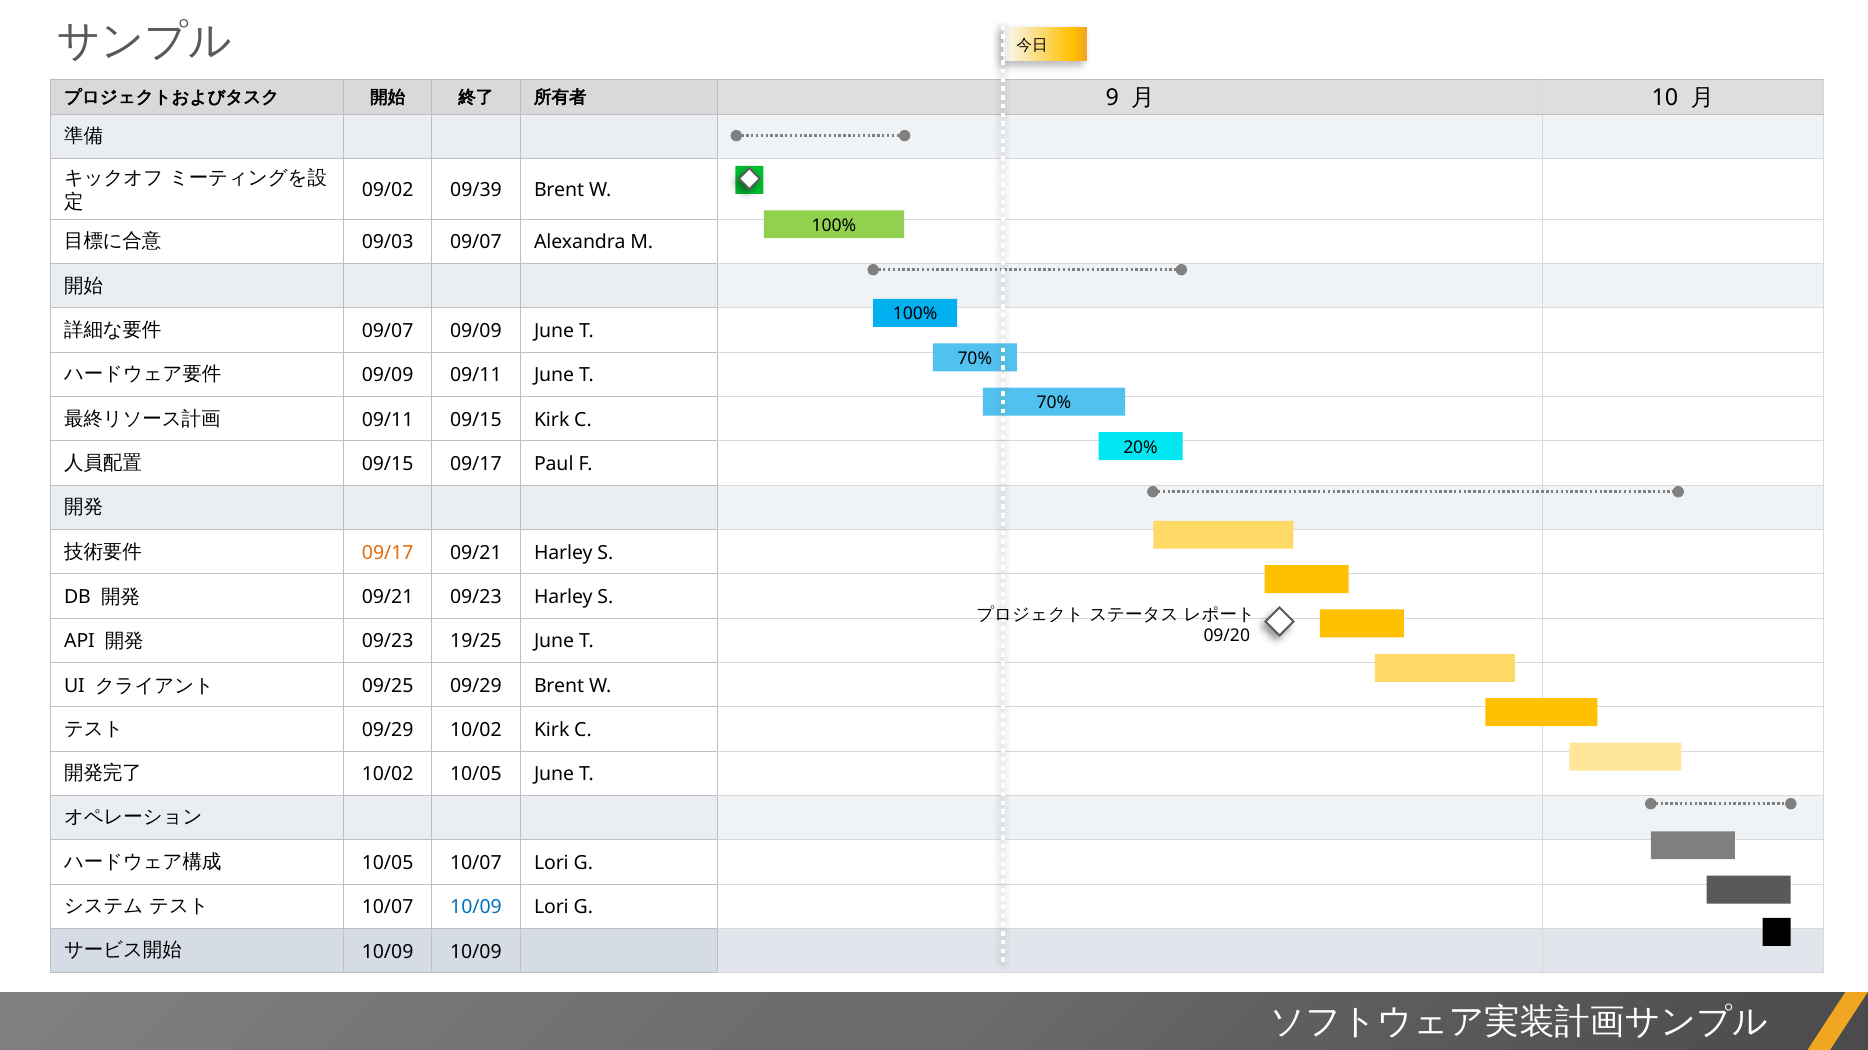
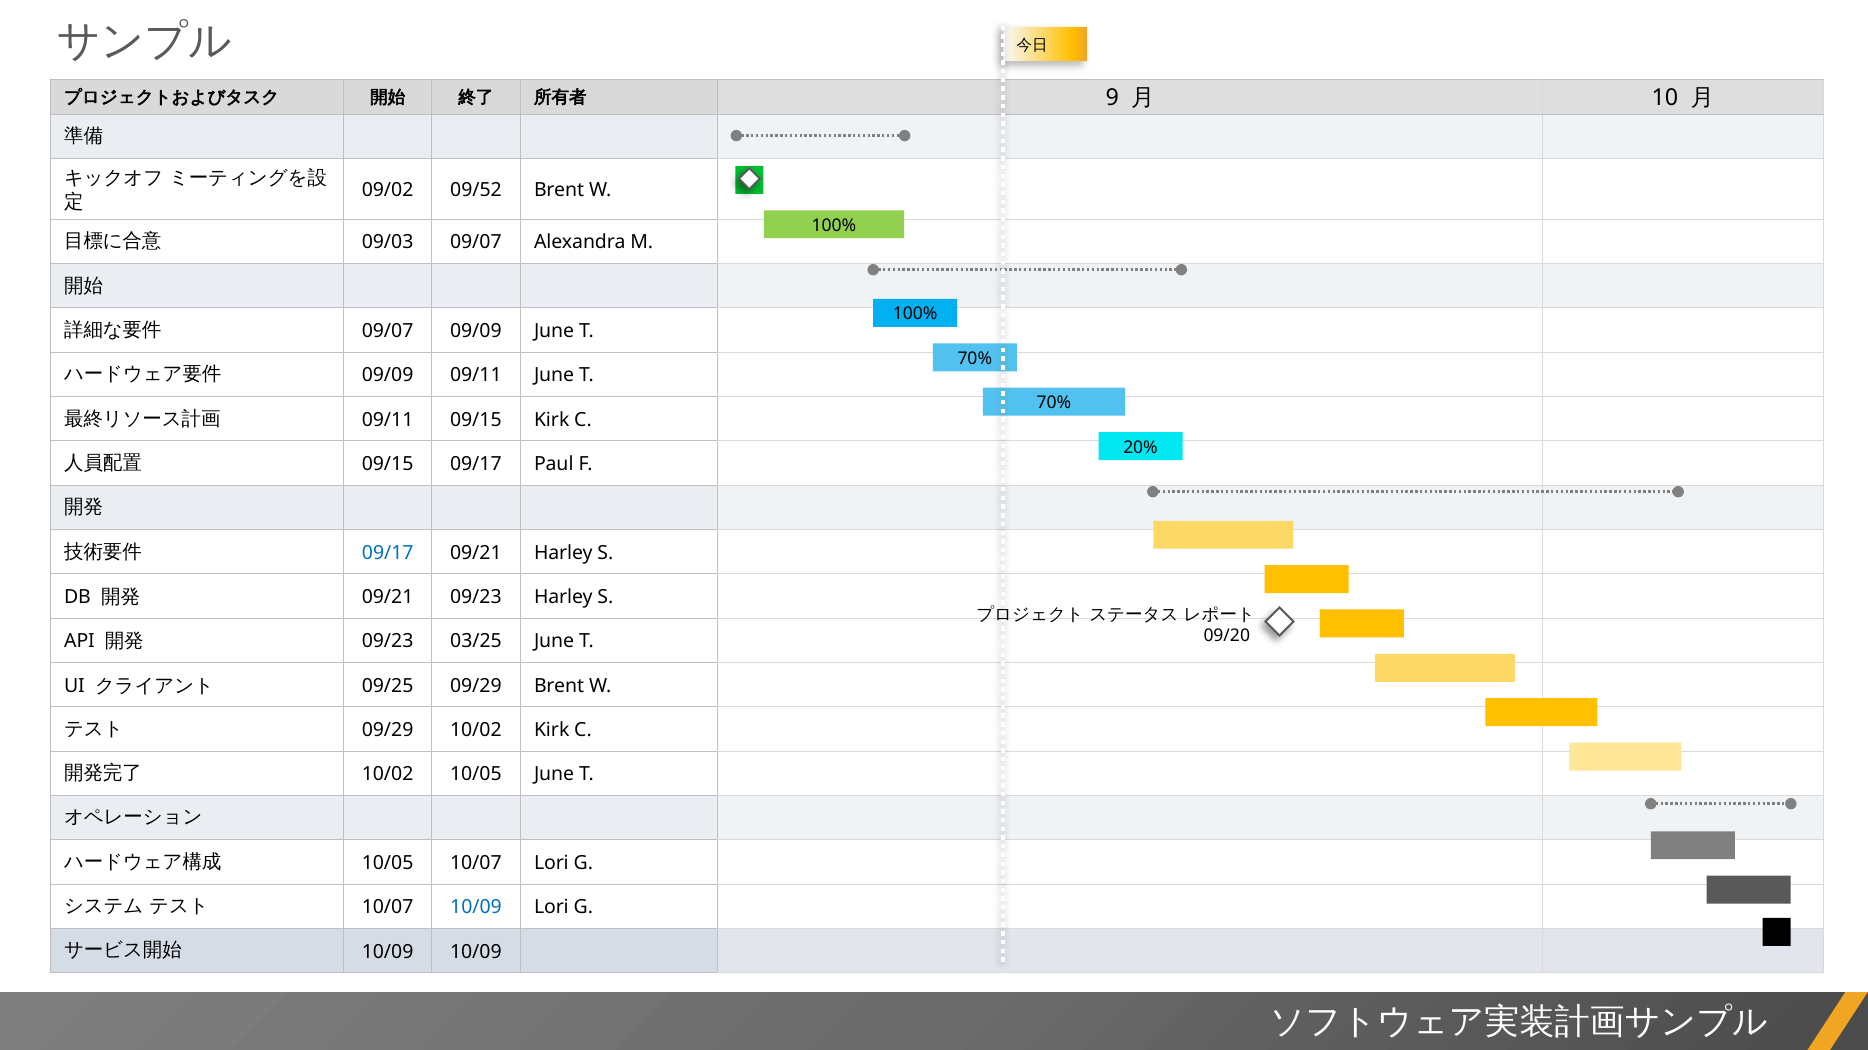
09/39: 09/39 -> 09/52 (476, 190)
09/17 colour: orange -> blue (388, 553)
19/25: 19/25 -> 03/25 (476, 642)
